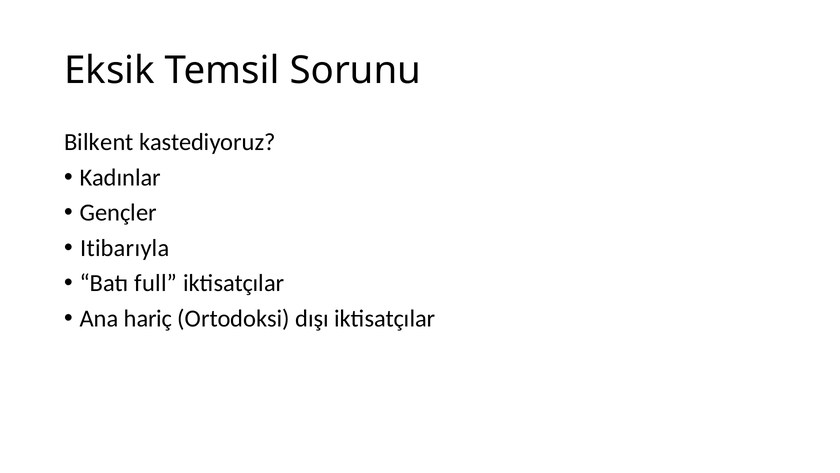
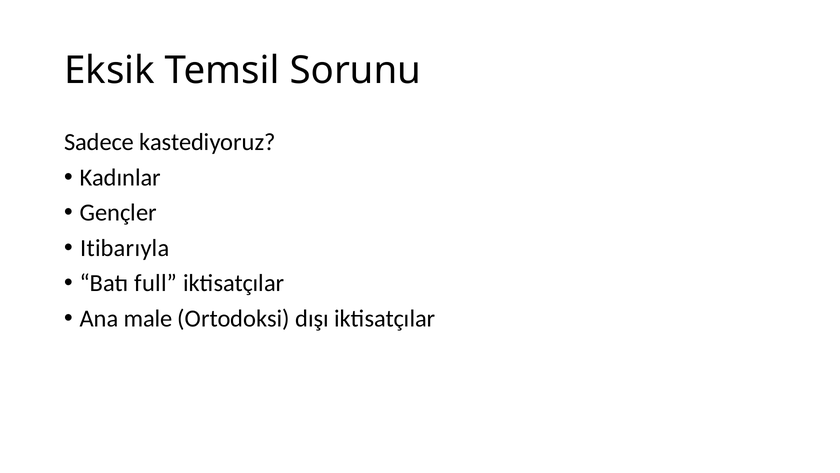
Bilkent: Bilkent -> Sadece (99, 142)
hariç: hariç -> male (148, 318)
